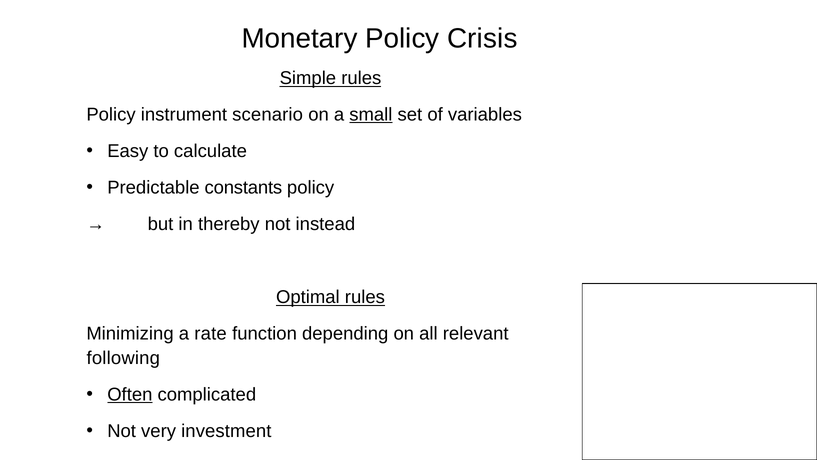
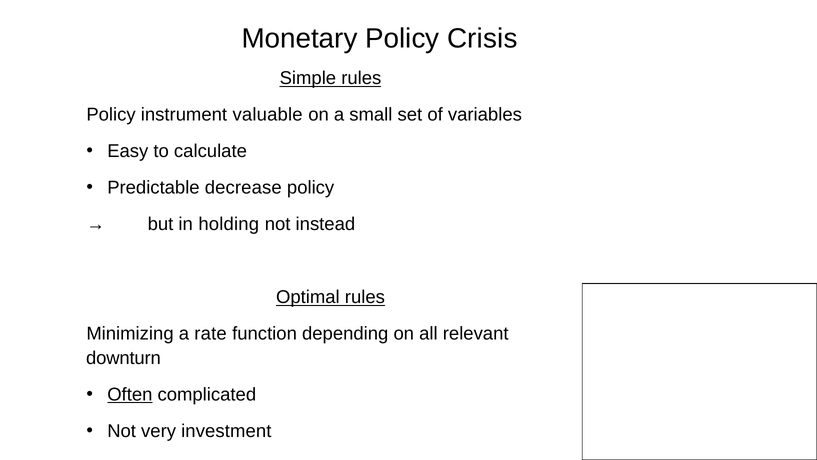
scenario: scenario -> valuable (268, 115)
small underline: present -> none (371, 115)
constants: constants -> decrease (243, 188)
thereby: thereby -> holding (229, 224)
following: following -> downturn (123, 358)
